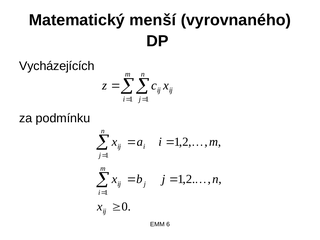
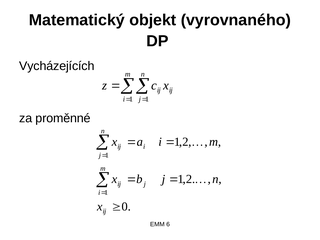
menší: menší -> objekt (153, 20)
podmínku: podmínku -> proměnné (63, 118)
